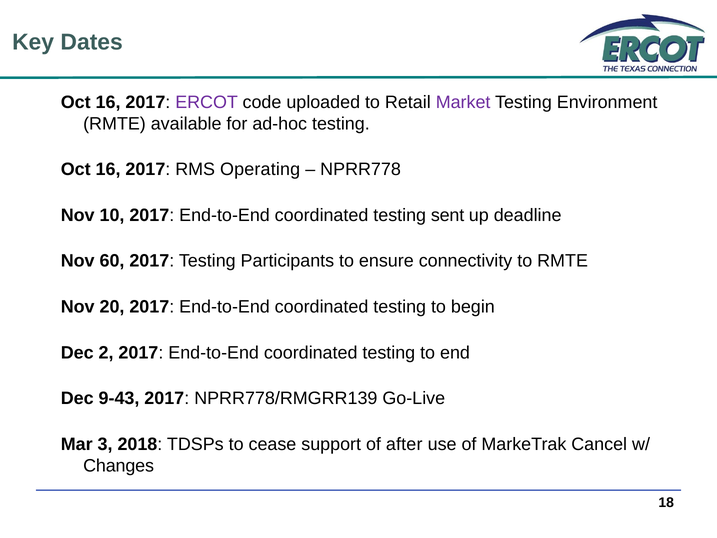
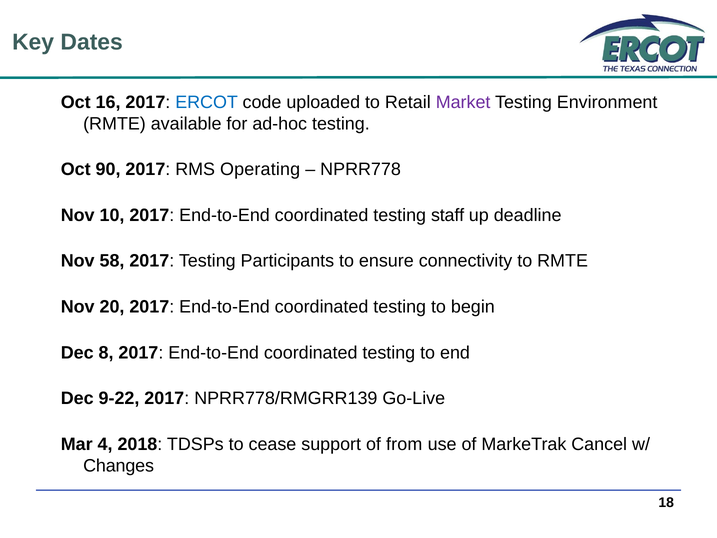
ERCOT colour: purple -> blue (207, 102)
16: 16 -> 90 (108, 169)
sent: sent -> staff (448, 215)
60: 60 -> 58 (112, 261)
2: 2 -> 8 (106, 352)
9-43: 9-43 -> 9-22 (119, 398)
3: 3 -> 4 (105, 444)
after: after -> from (404, 444)
